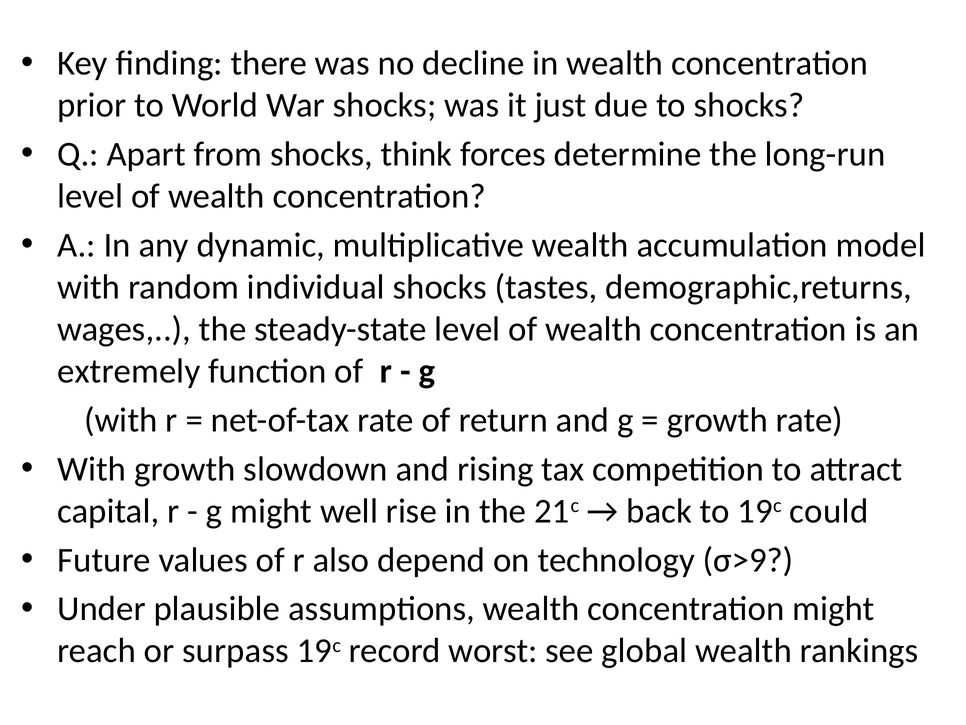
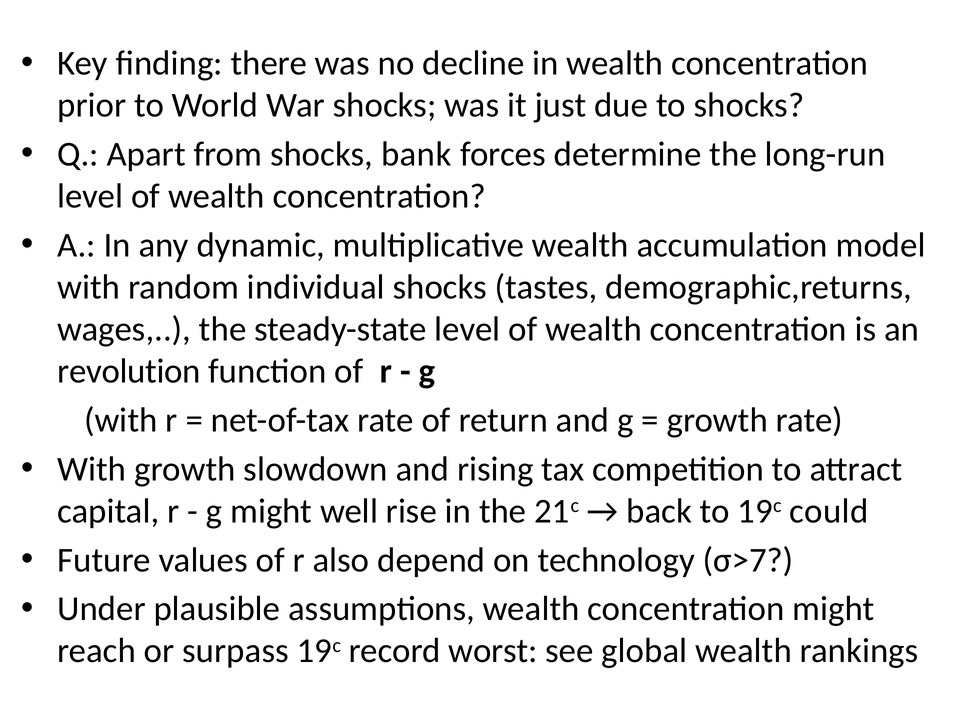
think: think -> bank (416, 154)
extremely: extremely -> revolution (129, 371)
σ>9: σ>9 -> σ>7 (748, 560)
